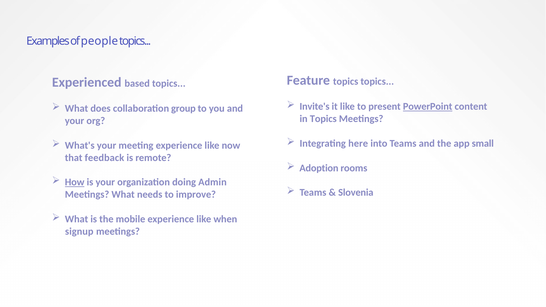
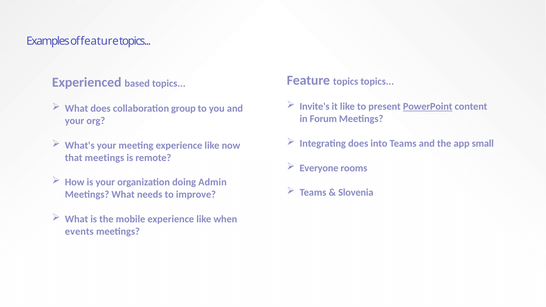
of people: people -> feature (100, 41)
in Topics: Topics -> Forum (323, 119)
Integrating here: here -> does (358, 144)
that feedback: feedback -> meetings (104, 158)
Adoption: Adoption -> Everyone (319, 168)
How underline: present -> none (75, 182)
signup: signup -> events (79, 231)
